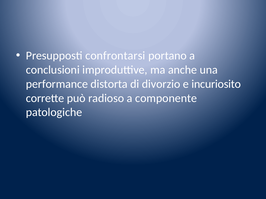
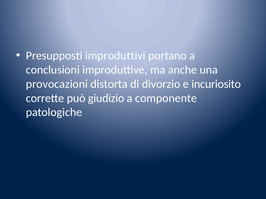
confrontarsi: confrontarsi -> improduttivi (115, 56)
performance: performance -> provocazioni (57, 84)
radioso: radioso -> giudizio (106, 98)
